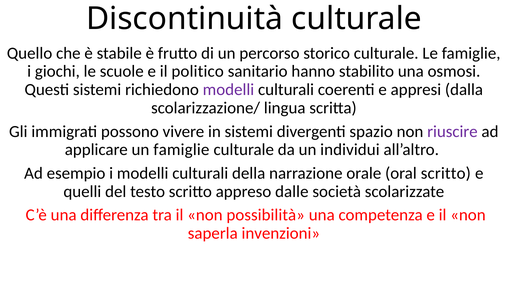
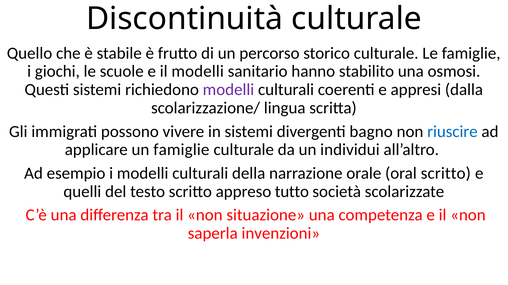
il politico: politico -> modelli (198, 72)
spazio: spazio -> bagno (371, 132)
riuscire colour: purple -> blue (452, 132)
dalle: dalle -> tutto (292, 192)
possibilità: possibilità -> situazione (266, 216)
